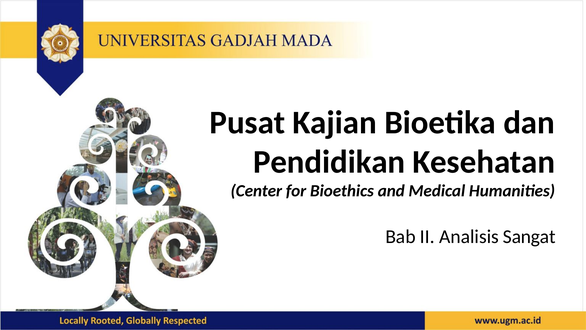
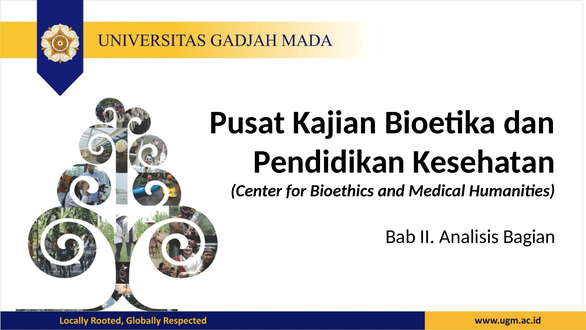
Sangat: Sangat -> Bagian (529, 236)
